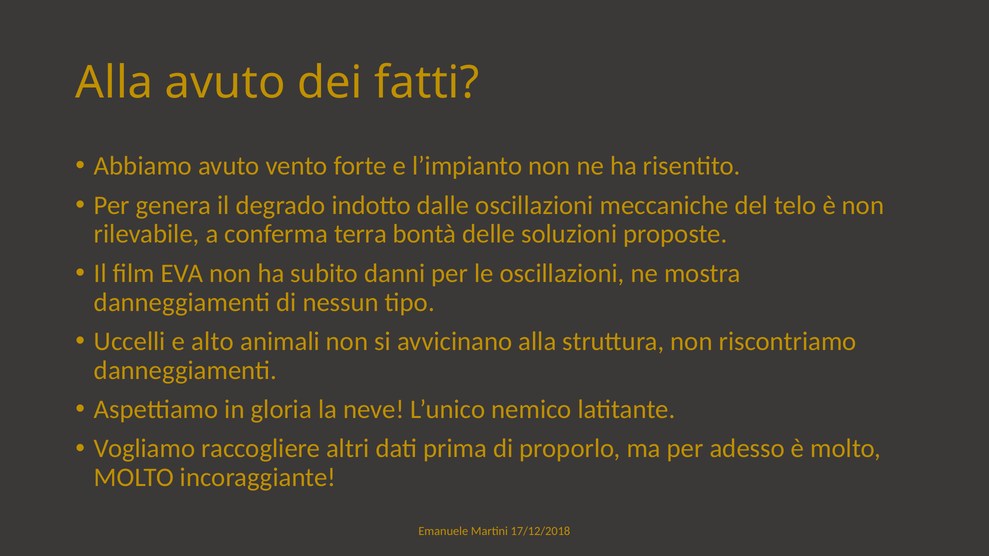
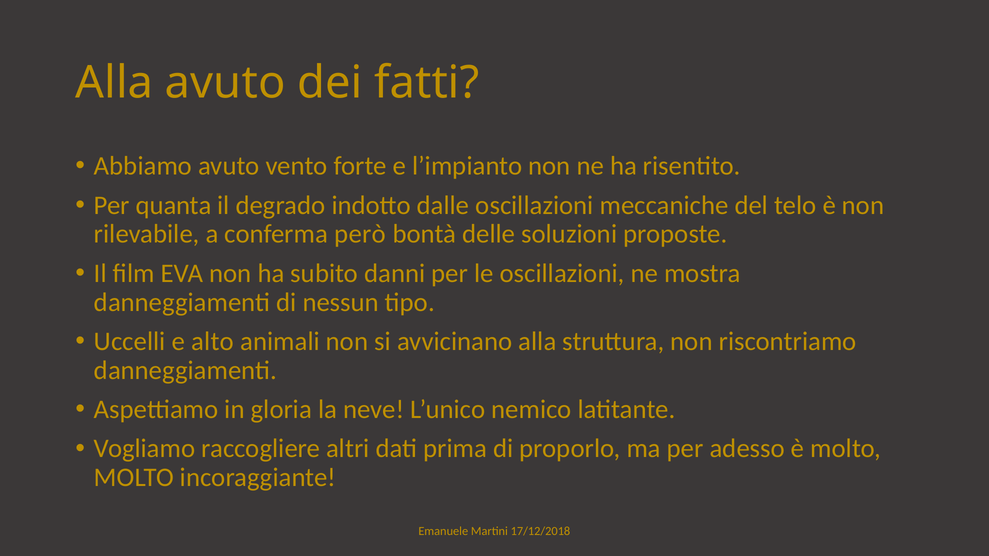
genera: genera -> quanta (174, 205)
terra: terra -> però (360, 234)
